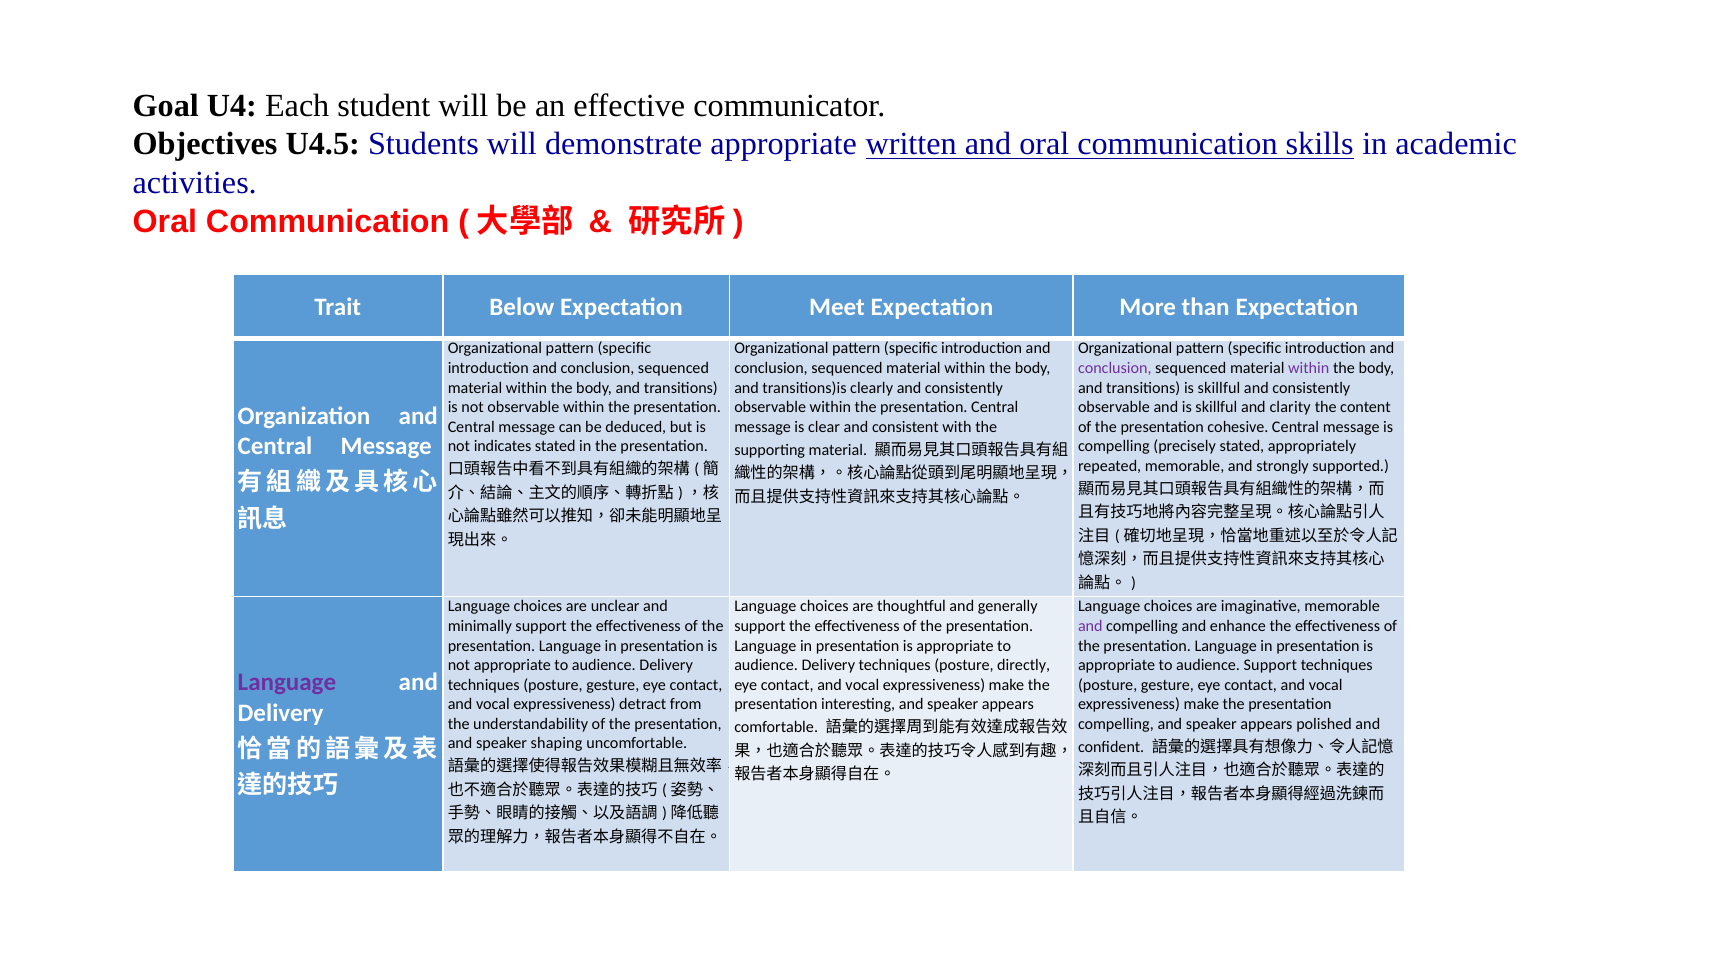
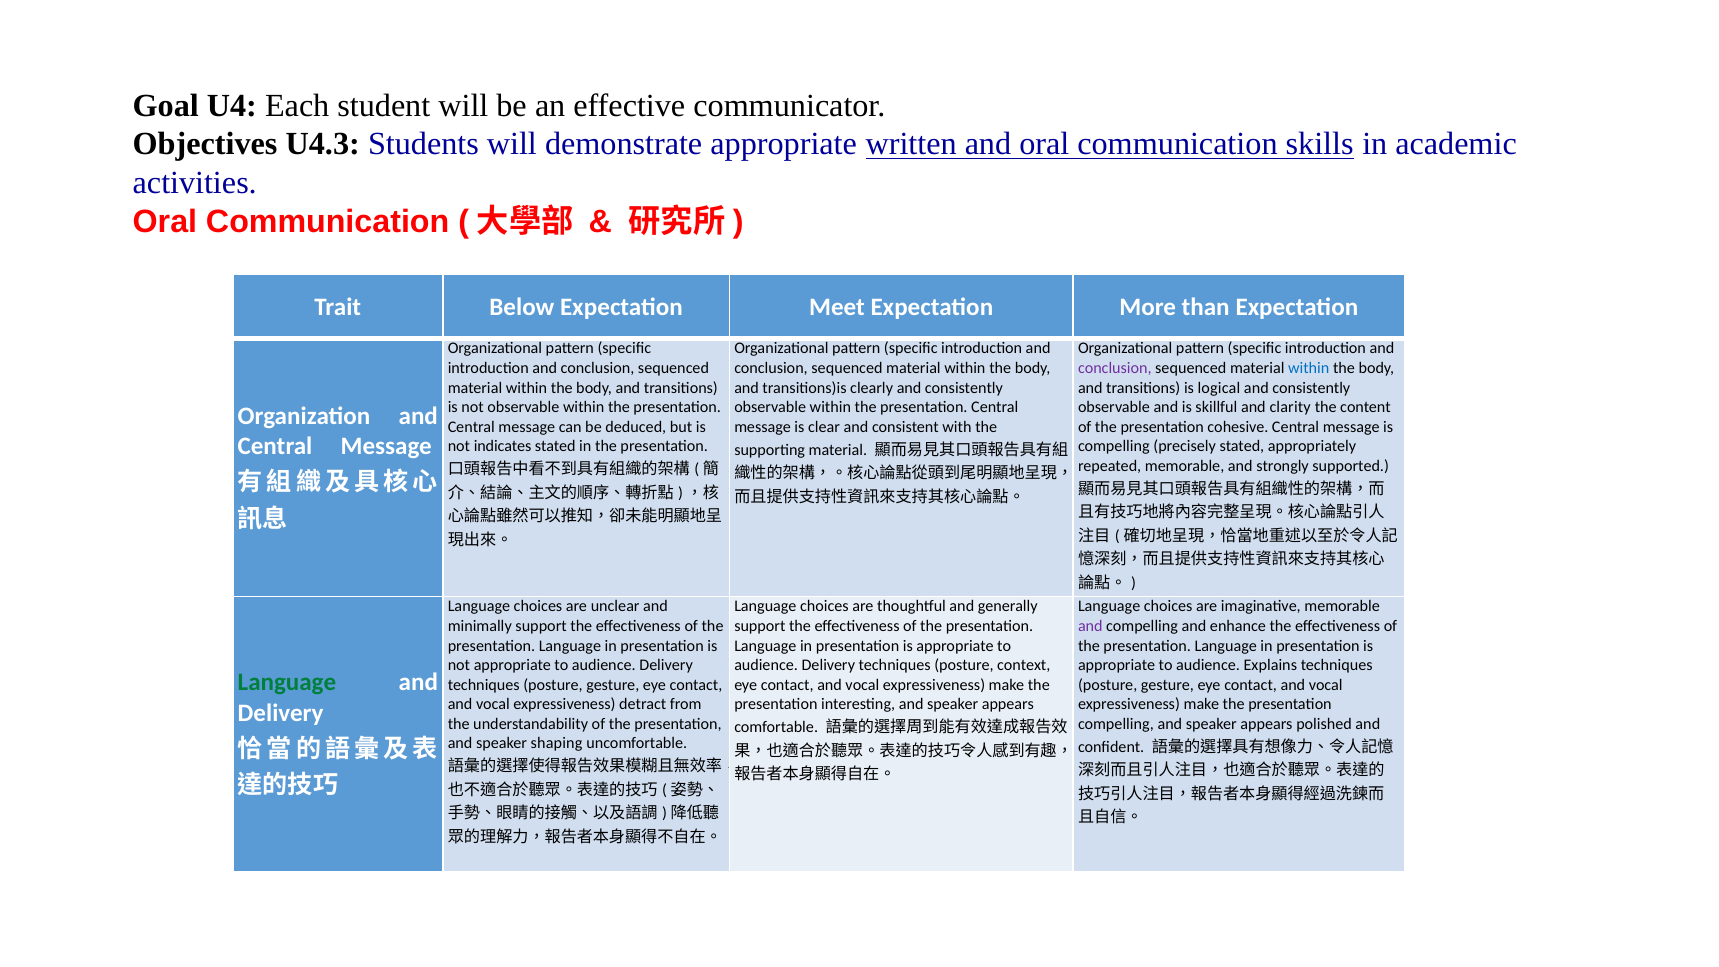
U4.5: U4.5 -> U4.3 (323, 144)
within colour: purple -> blue (1309, 368)
transitions is skillful: skillful -> logical (1219, 388)
directly: directly -> context (1024, 665)
audience Support: Support -> Explains (1270, 665)
Language colour: purple -> green (287, 683)
